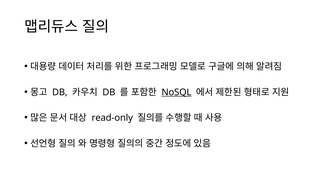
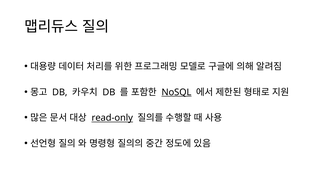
read-only underline: none -> present (112, 118)
